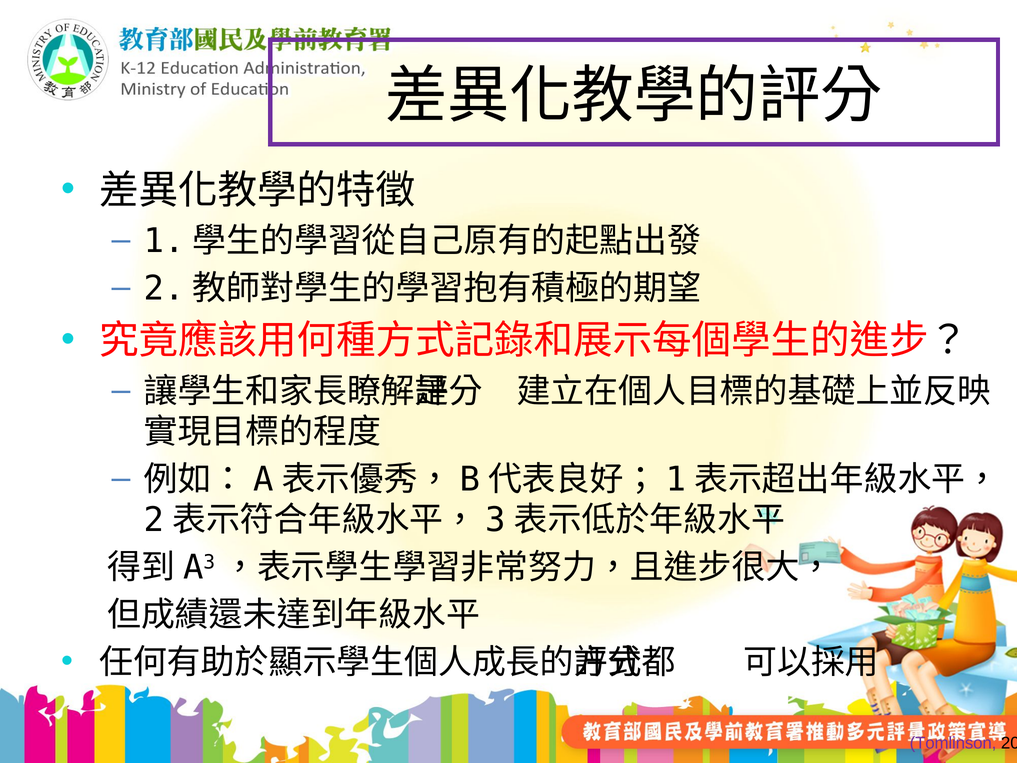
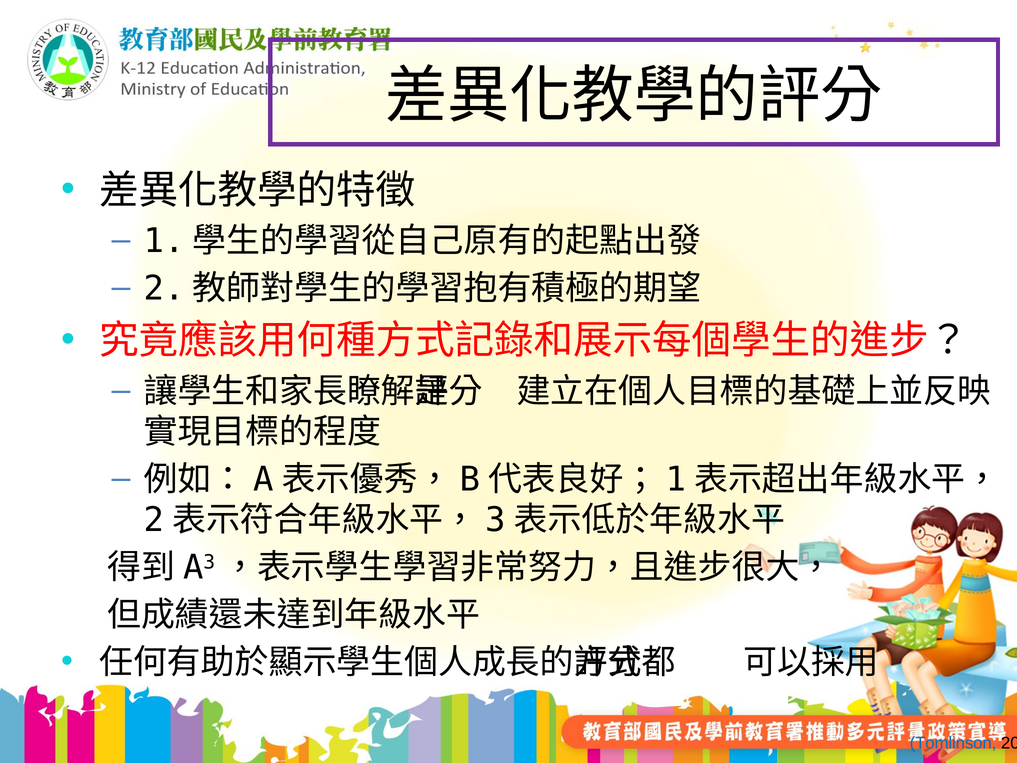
Tomlinson colour: purple -> blue (953, 743)
